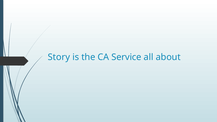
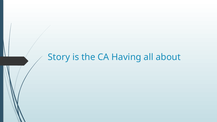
Service: Service -> Having (126, 57)
